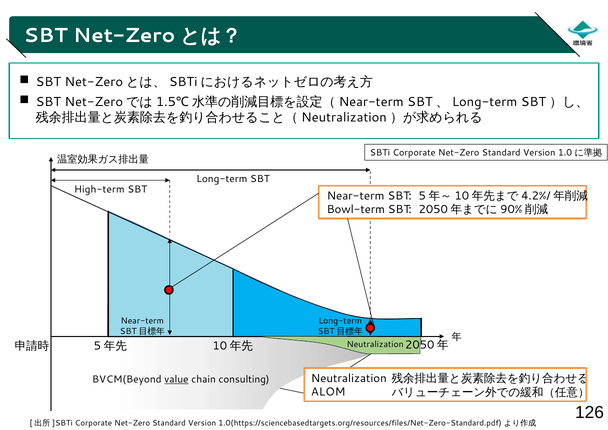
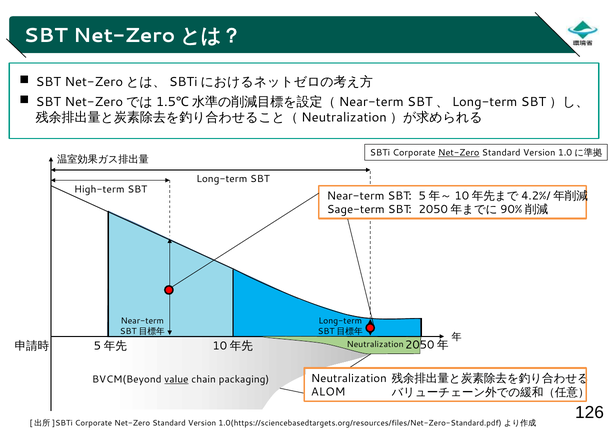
Net-Zero underline: none -> present (459, 153)
Bowl-term: Bowl-term -> Sage-term (356, 210)
consulting: consulting -> packaging (244, 379)
